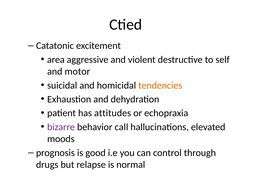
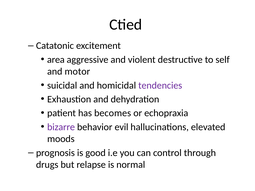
tendencies colour: orange -> purple (160, 85)
attitudes: attitudes -> becomes (113, 113)
call: call -> evil (121, 127)
